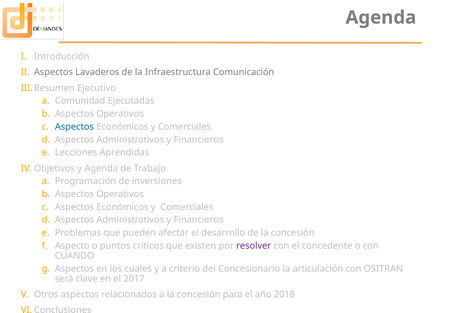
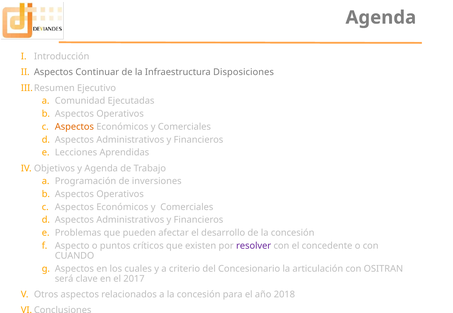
Lavaderos: Lavaderos -> Continuar (97, 72)
Comunicación: Comunicación -> Disposiciones (244, 72)
Aspectos colour: blue -> orange (74, 127)
